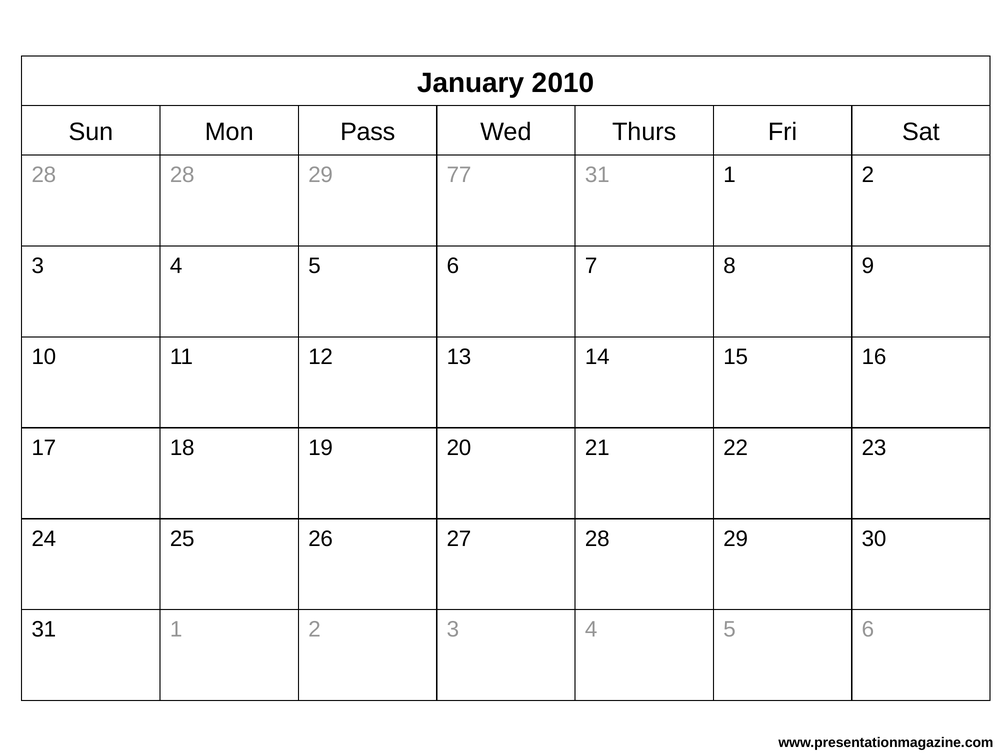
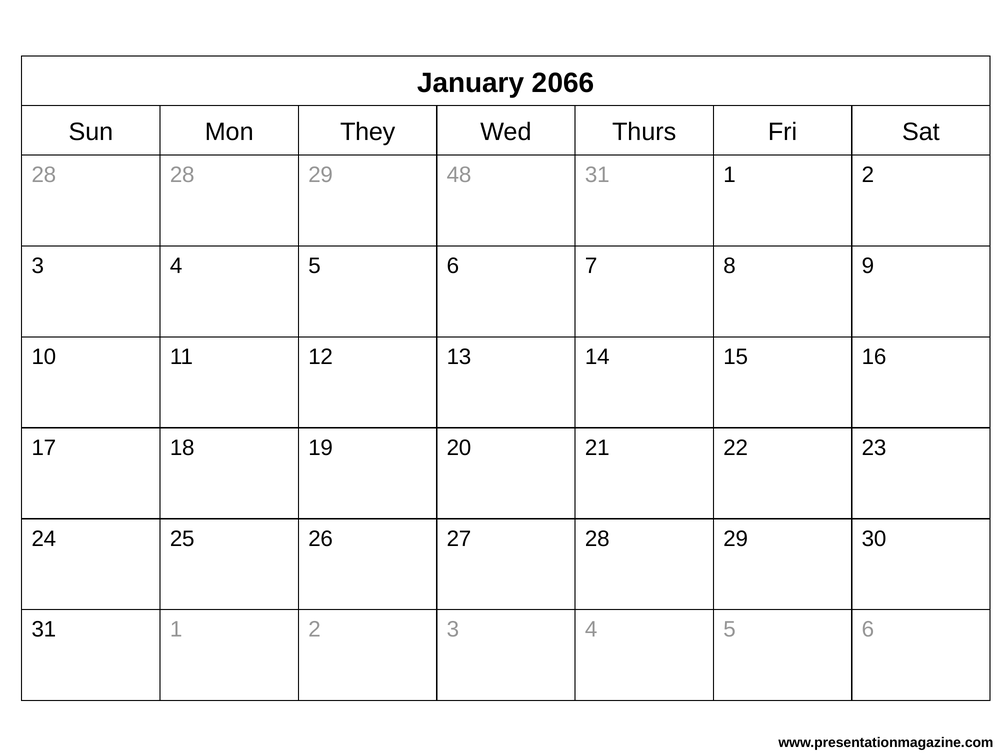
2010: 2010 -> 2066 (563, 83)
Pass: Pass -> They (368, 132)
77: 77 -> 48 (459, 175)
